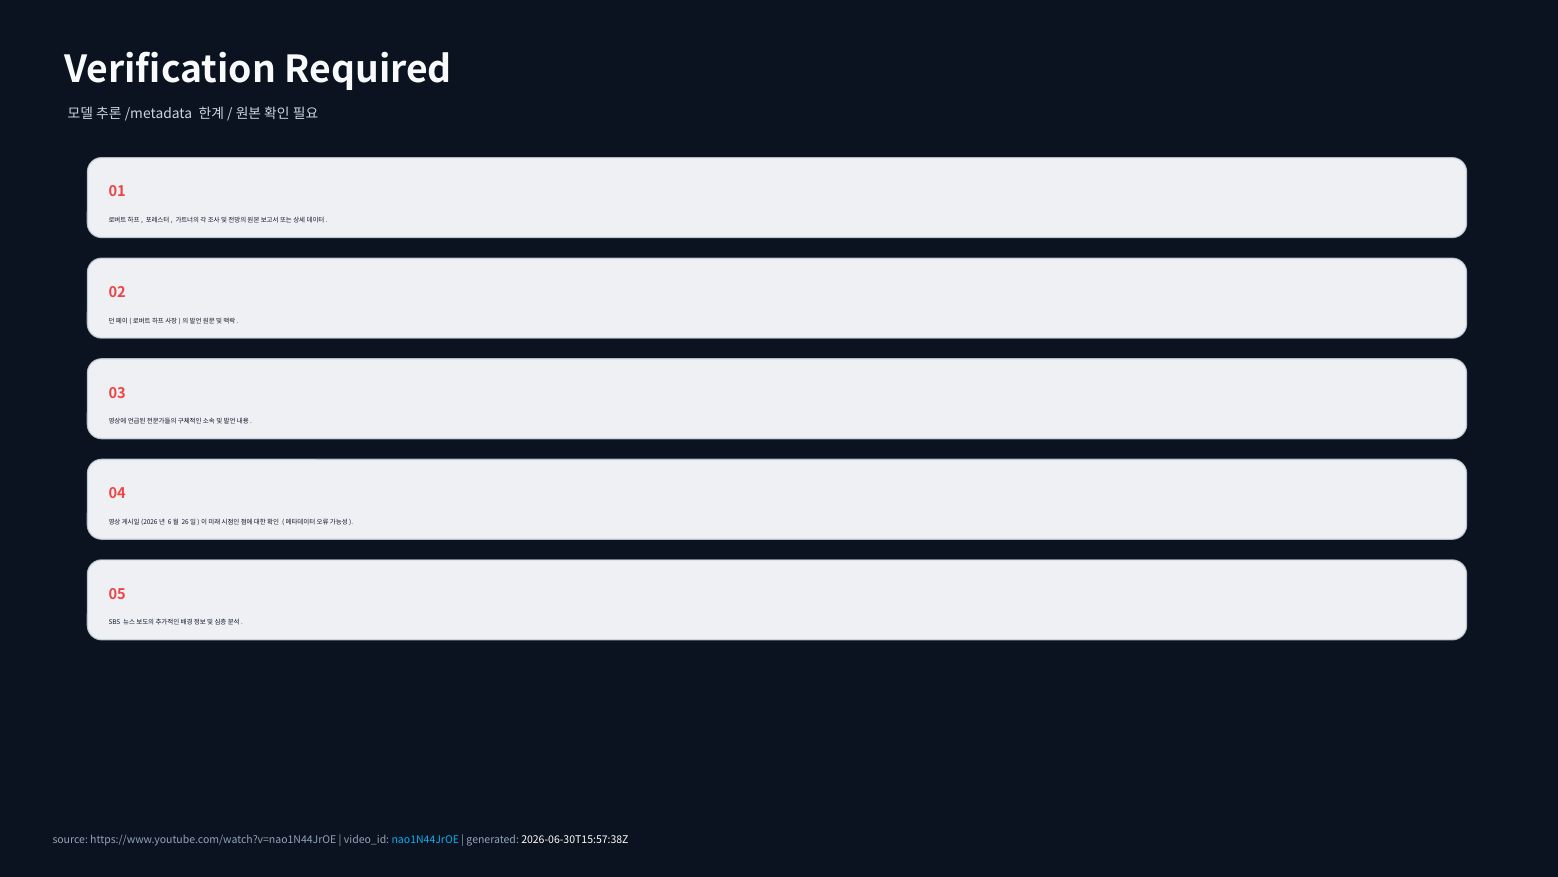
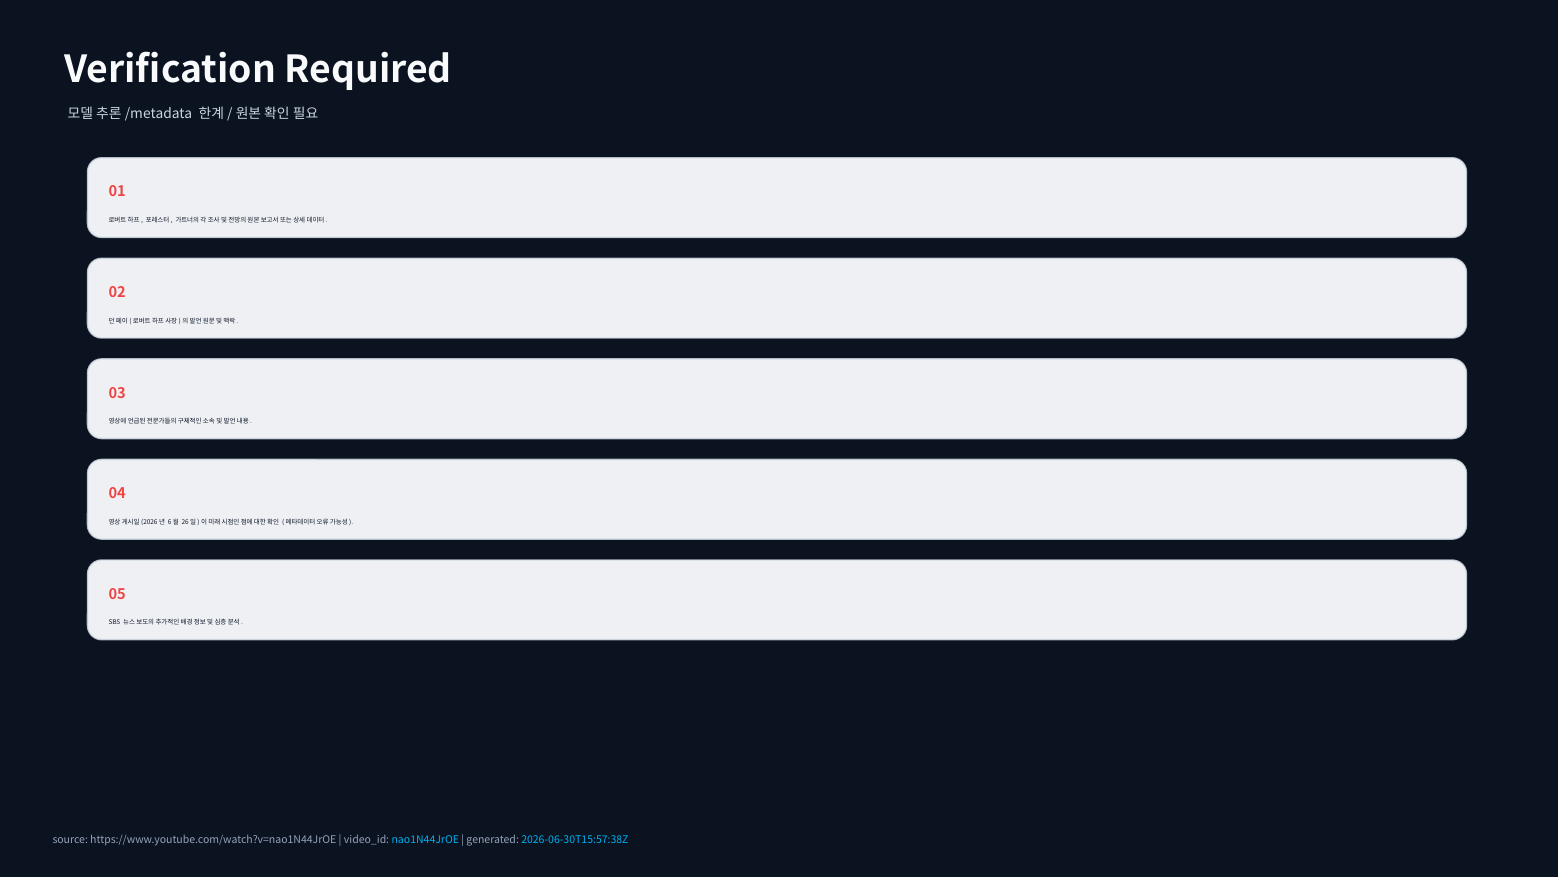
2026-06-30T15:57:38Z colour: white -> light blue (575, 839)
